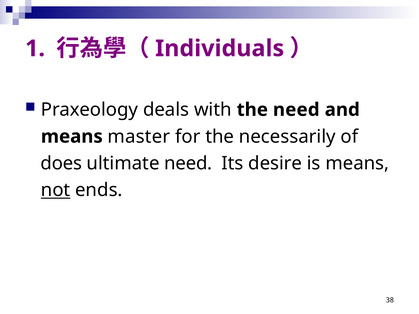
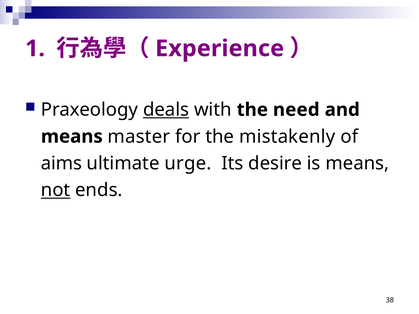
Individuals: Individuals -> Experience (220, 49)
deals underline: none -> present (166, 110)
necessarily: necessarily -> mistakenly (287, 137)
does: does -> aims (61, 163)
ultimate need: need -> urge (188, 163)
